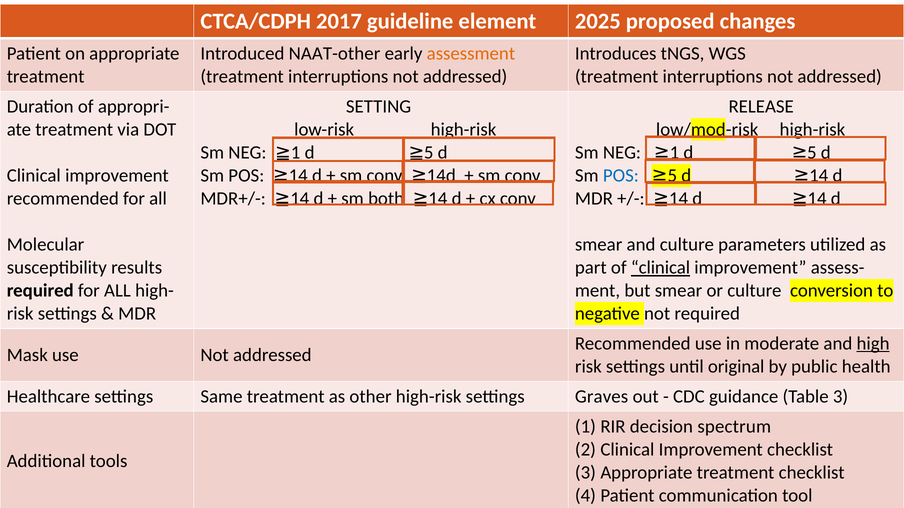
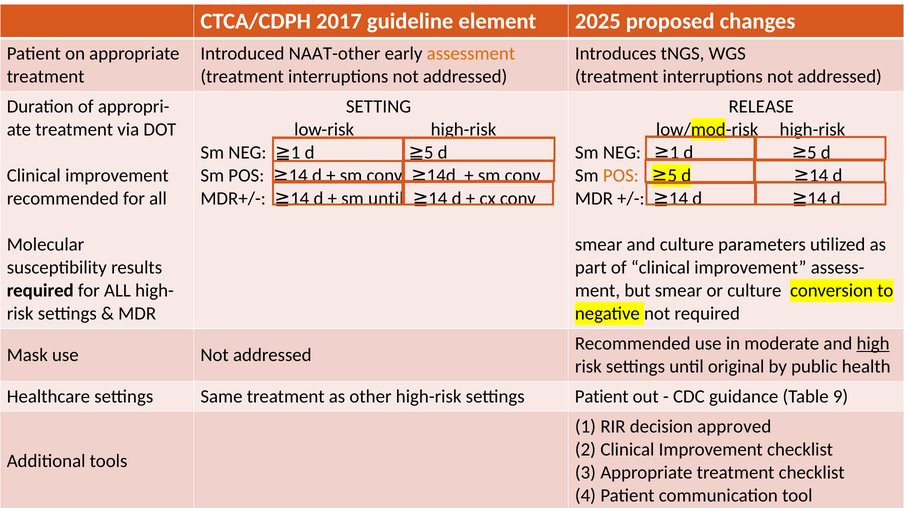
POS colour: blue -> orange (621, 176)
sm both: both -> until (386, 199)
clinical underline: present -> none (661, 268)
settings Graves: Graves -> Patient (602, 397)
3: 3 -> 9 (841, 397)
spectrum: spectrum -> approved (734, 427)
